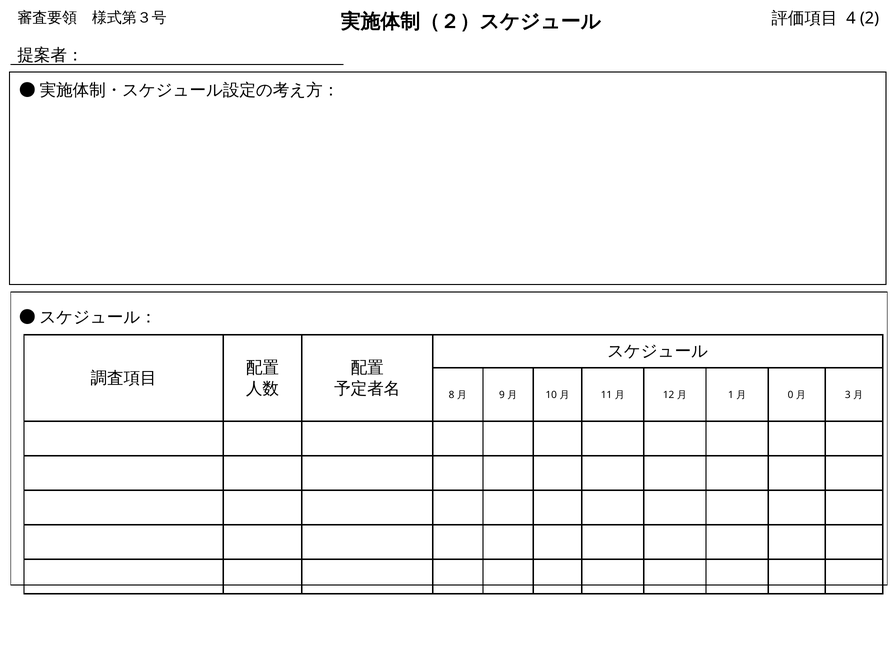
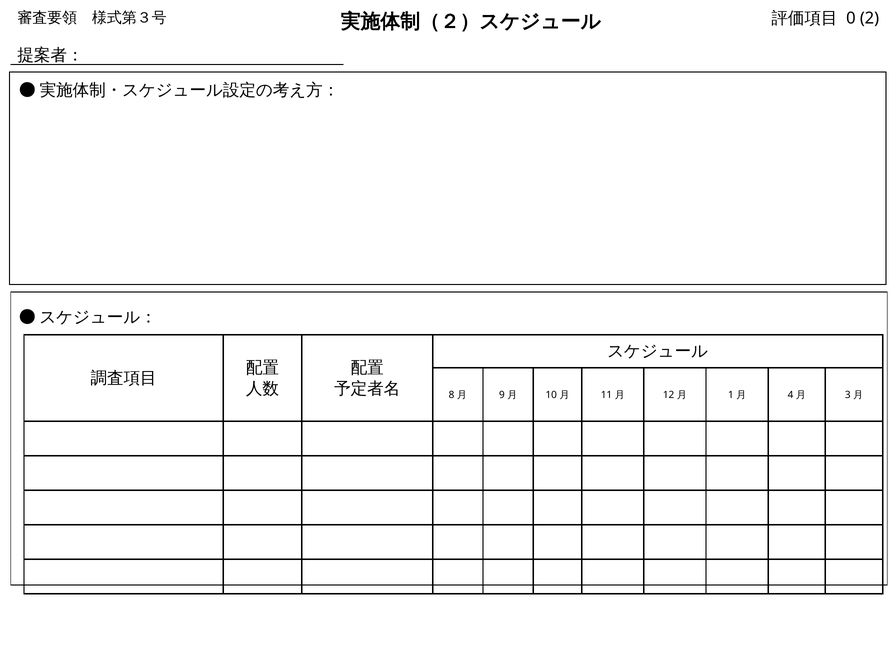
4: 4 -> 0 (851, 18)
0: 0 -> 4 (791, 395)
